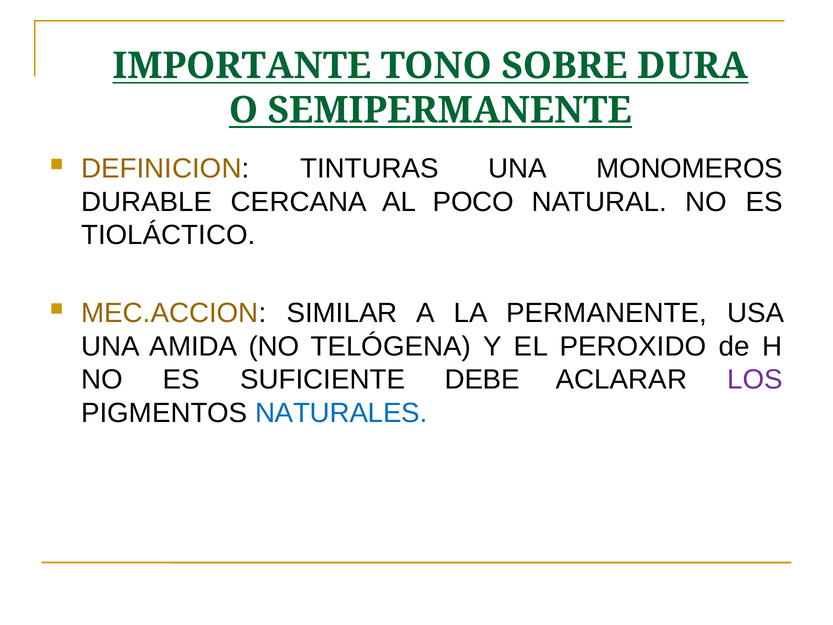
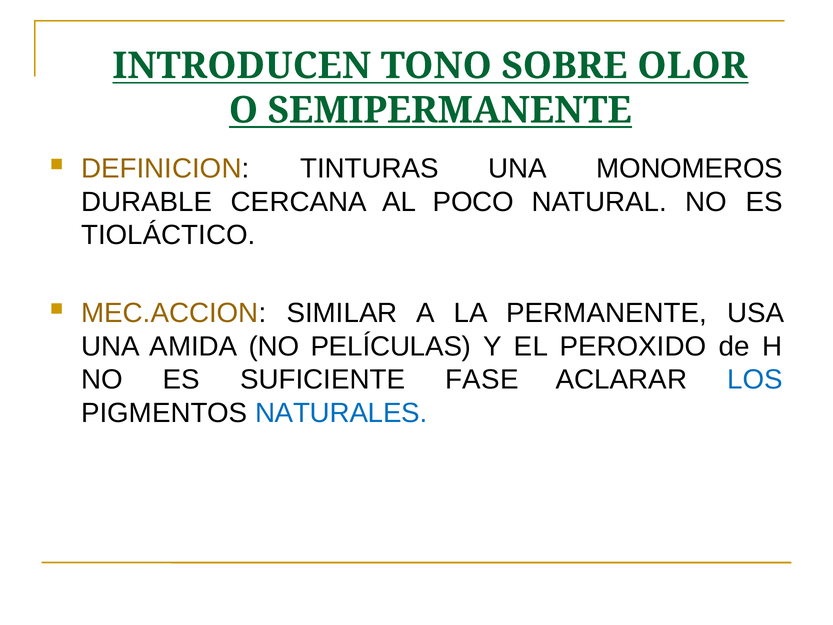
IMPORTANTE: IMPORTANTE -> INTRODUCEN (242, 66)
DURA: DURA -> OLOR (692, 66)
TELÓGENA: TELÓGENA -> PELÍCULAS (391, 346)
DEBE: DEBE -> FASE (482, 380)
LOS colour: purple -> blue (755, 380)
